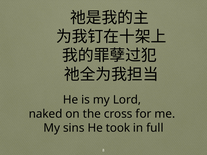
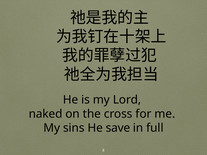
took: took -> save (118, 128)
